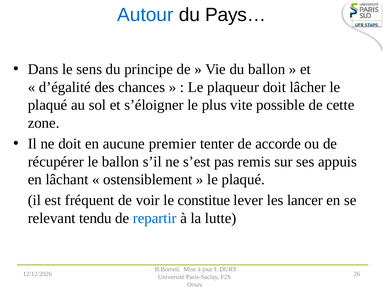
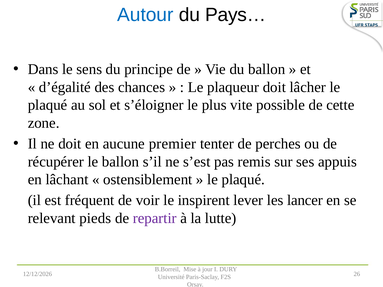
accorde: accorde -> perches (278, 144)
constitue: constitue -> inspirent (204, 201)
tendu: tendu -> pieds (95, 218)
repartir colour: blue -> purple (155, 218)
